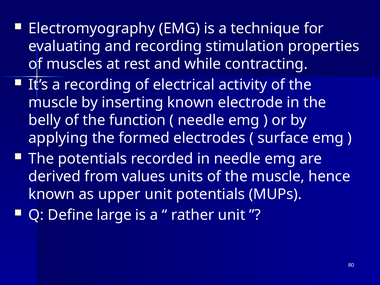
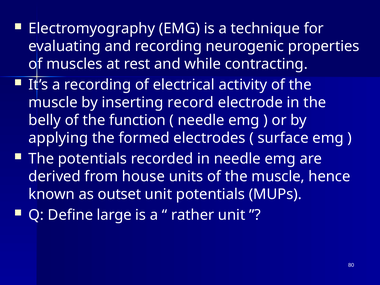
stimulation: stimulation -> neurogenic (245, 46)
inserting known: known -> record (191, 103)
values: values -> house (143, 176)
upper: upper -> outset (119, 194)
